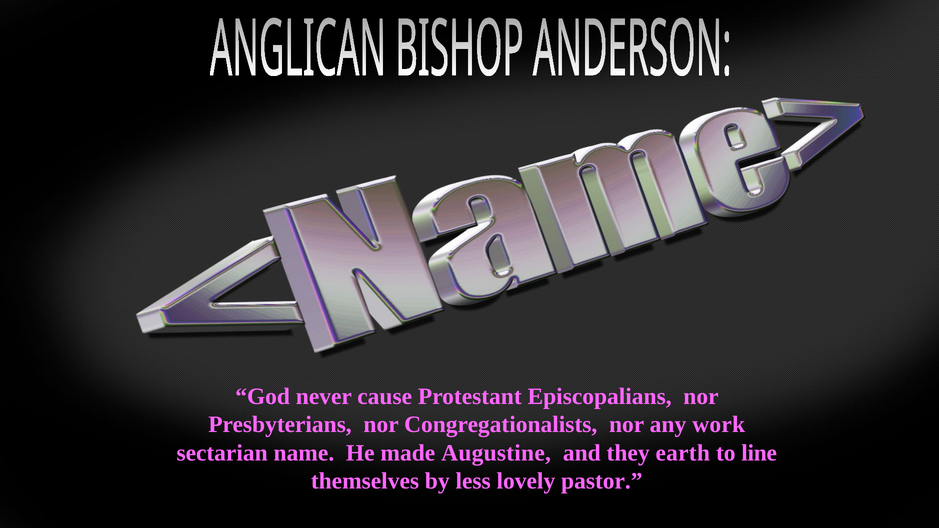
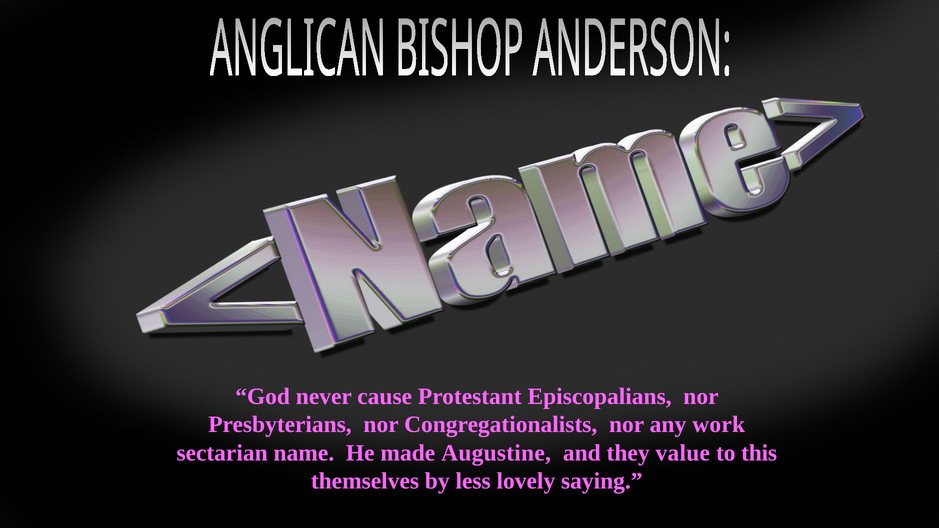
earth: earth -> value (683, 453)
line: line -> this (759, 453)
pastor: pastor -> saying (602, 481)
